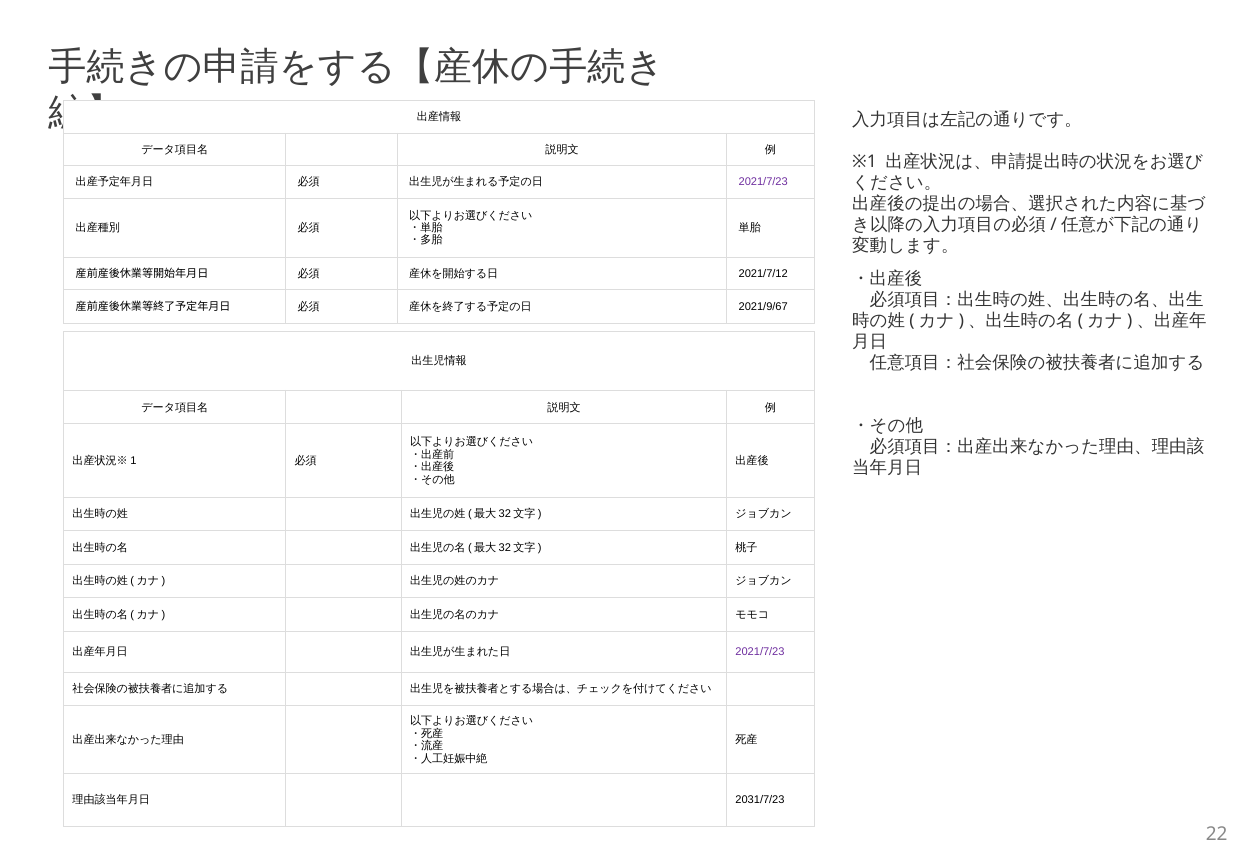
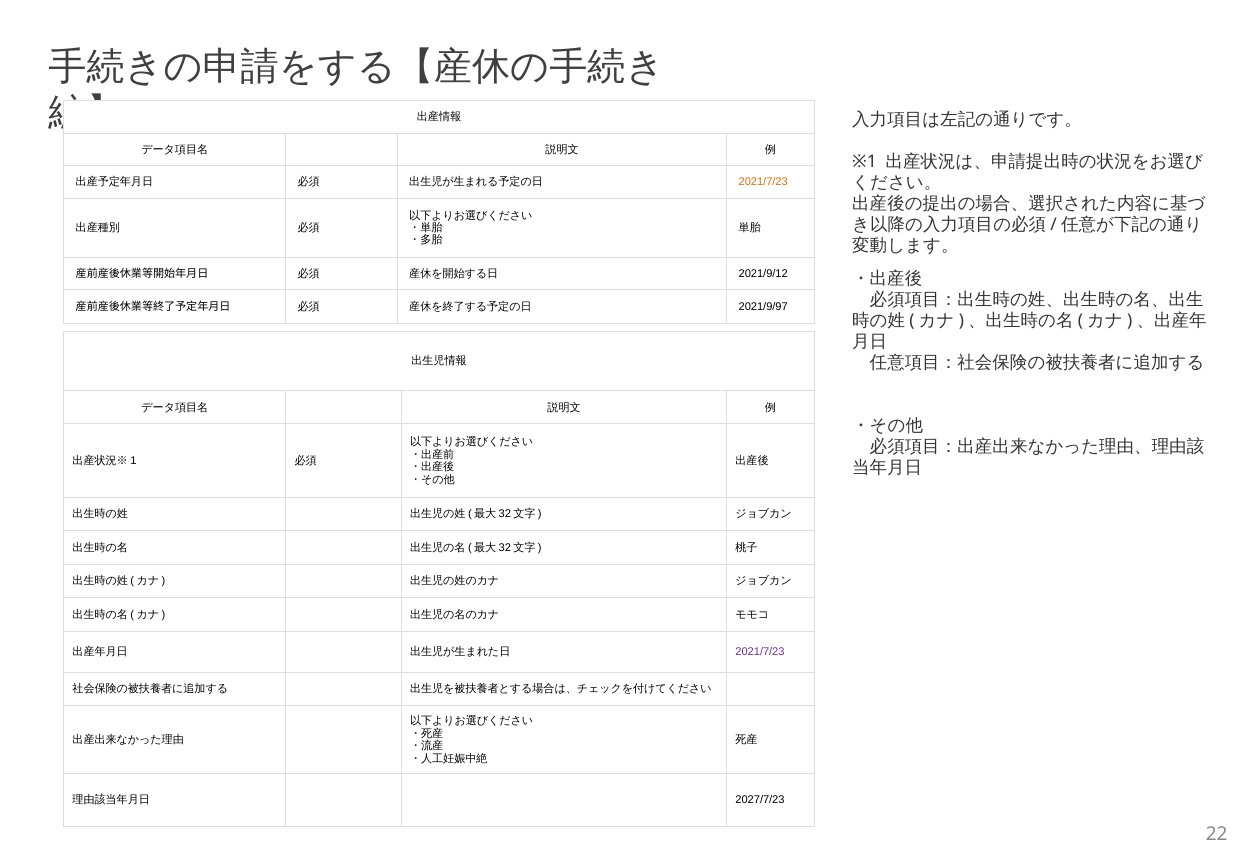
2021/7/23 colour: purple -> orange (763, 182)
2021/7/12: 2021/7/12 -> 2021/9/12 (763, 273)
2021/9/67: 2021/9/67 -> 2021/9/97 (763, 307)
2031/7/23: 2031/7/23 -> 2027/7/23 (760, 800)
